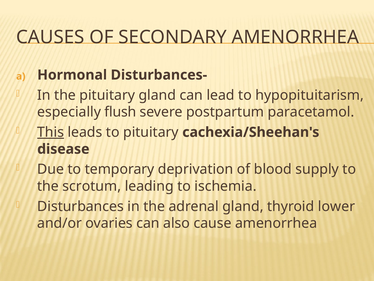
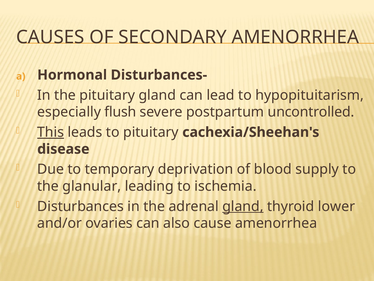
paracetamol: paracetamol -> uncontrolled (311, 112)
scrotum: scrotum -> glanular (92, 186)
gland underline: none -> present (243, 206)
